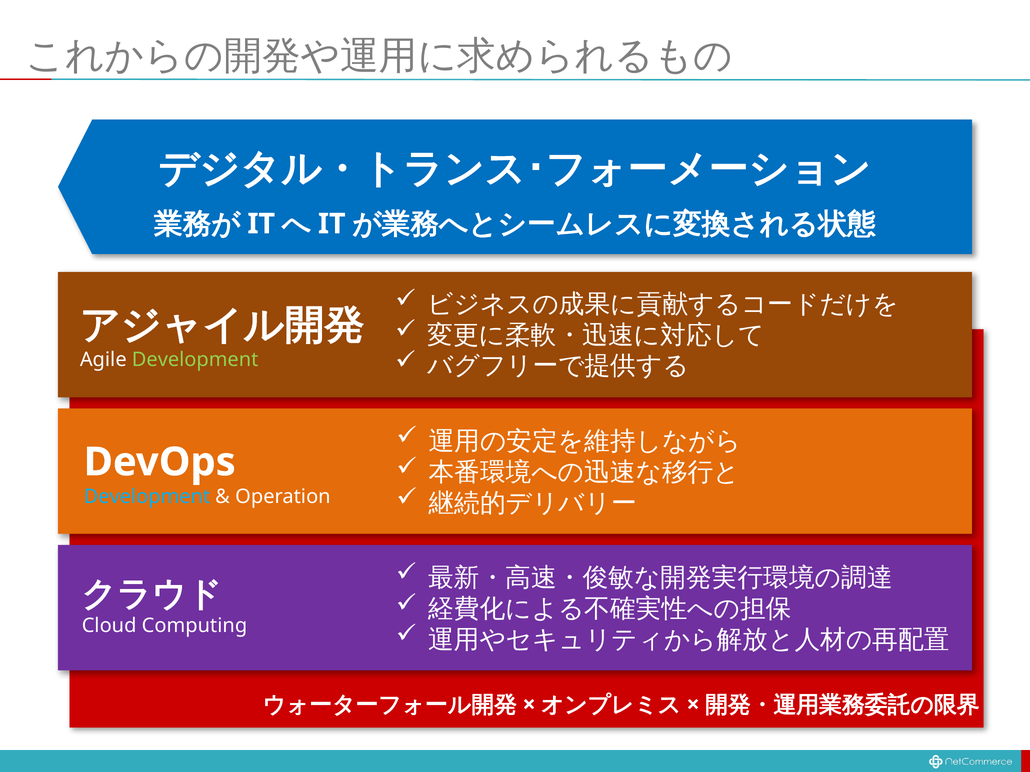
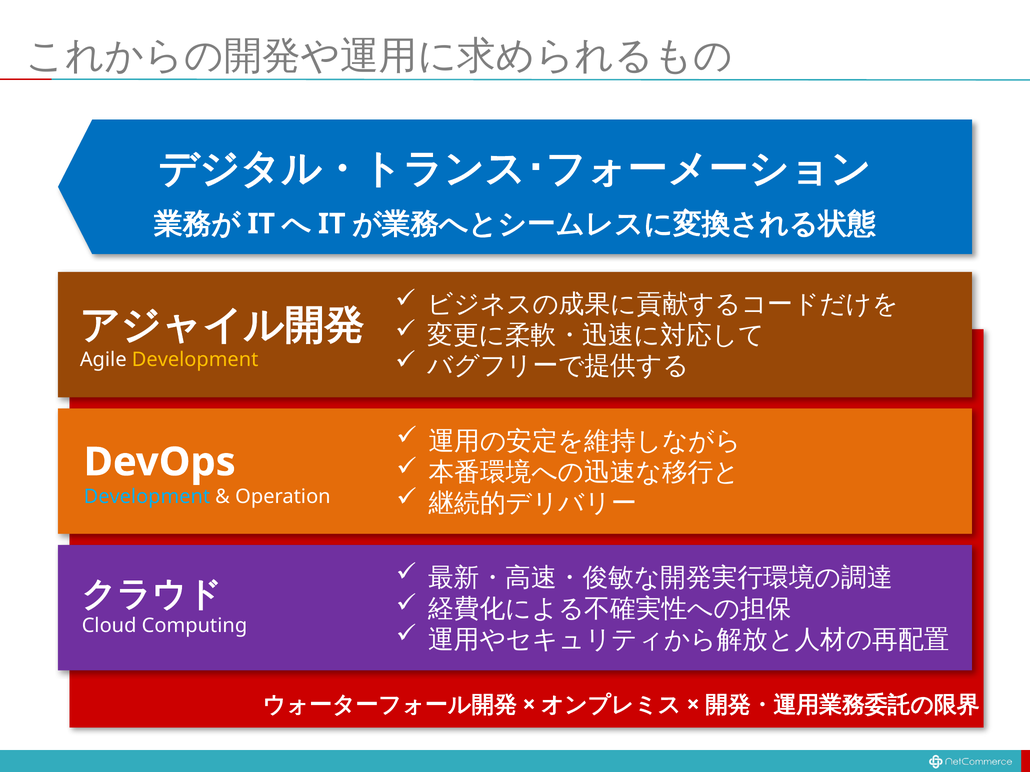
Development colour: light green -> yellow (195, 360)
